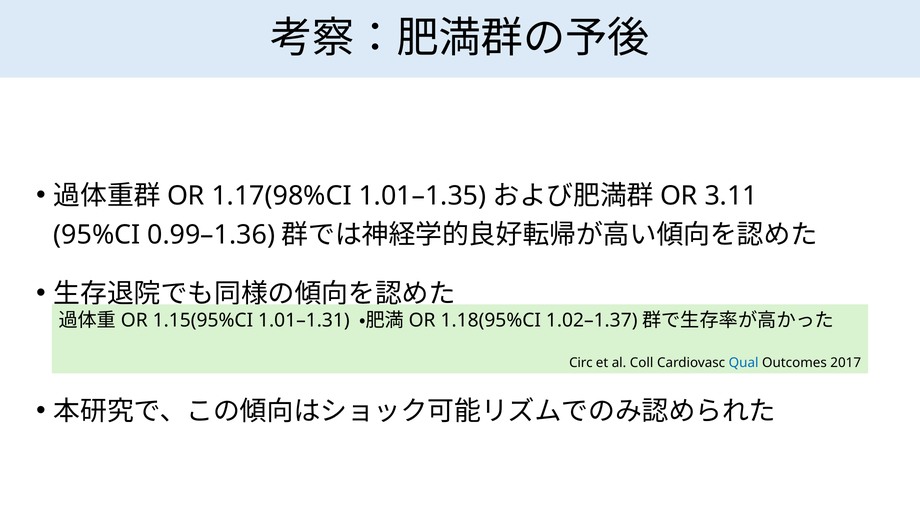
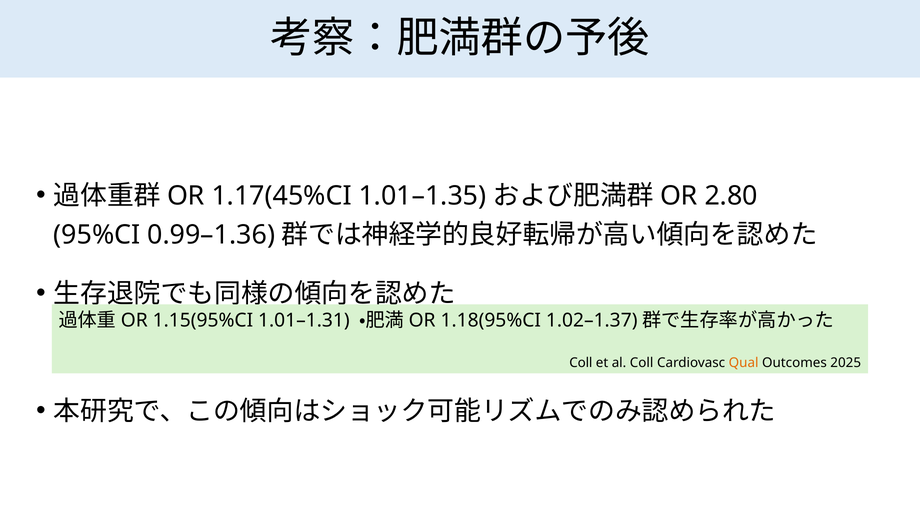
1.17(98%CI: 1.17(98%CI -> 1.17(45%CI (282, 196)
3.11: 3.11 -> 2.80 (731, 196)
Circ: Circ -> Coll (581, 362)
Qual colour: blue -> orange (744, 362)
2017: 2017 -> 2025 (846, 362)
